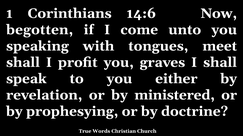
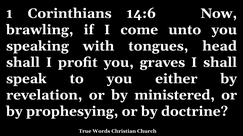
begotten: begotten -> brawling (40, 30)
meet: meet -> head (220, 46)
